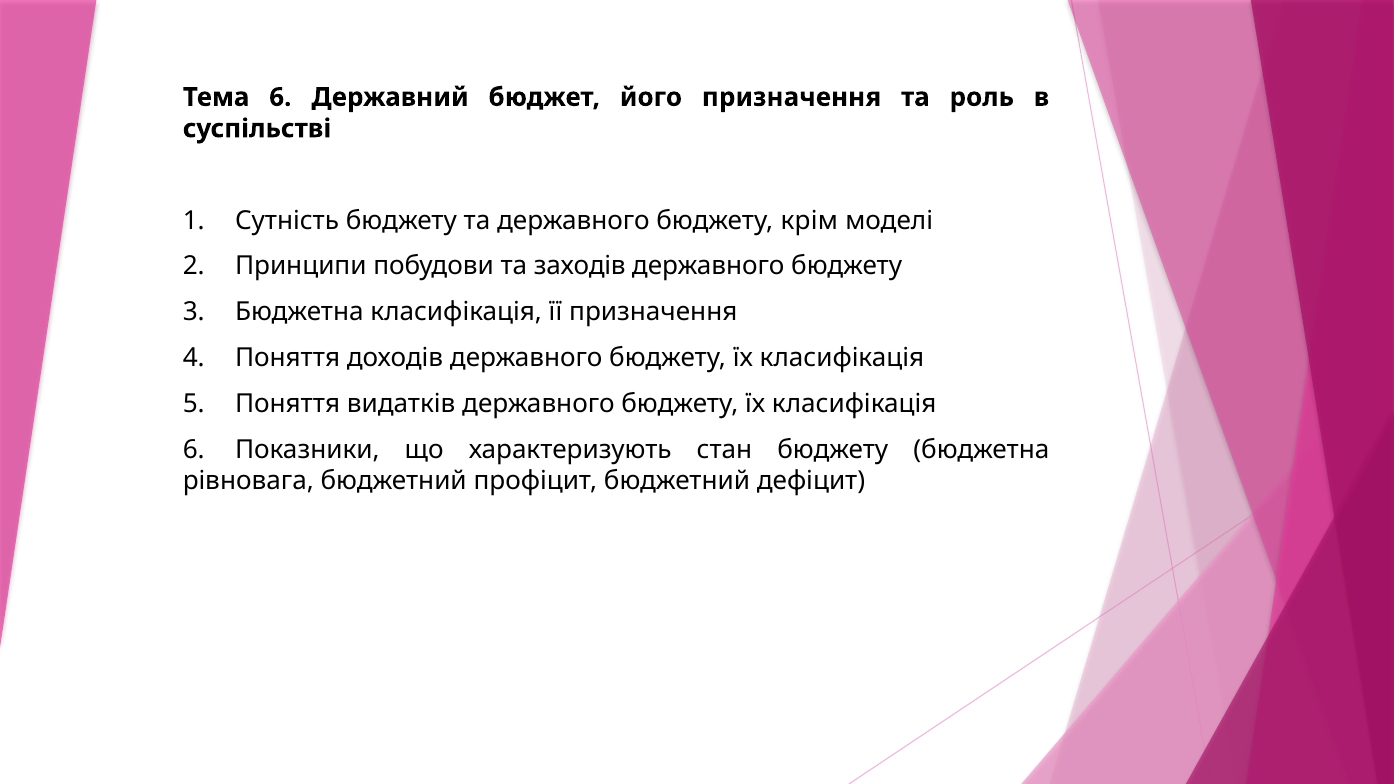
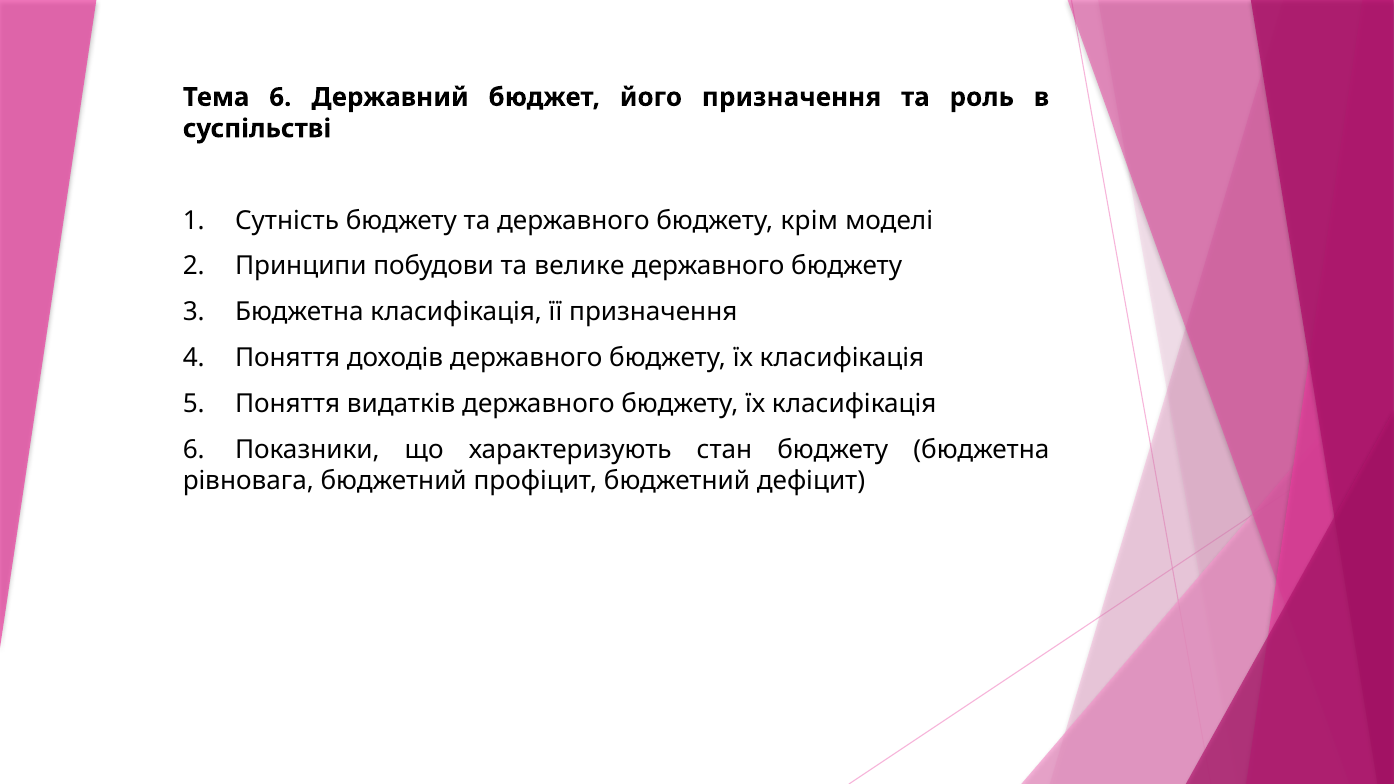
заходів: заходів -> велике (579, 266)
